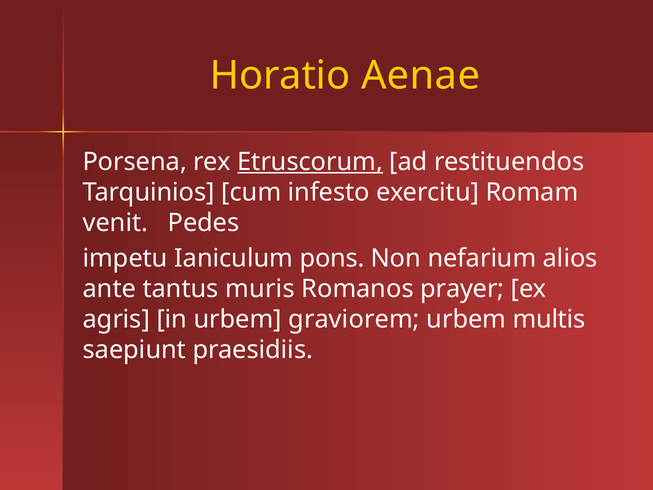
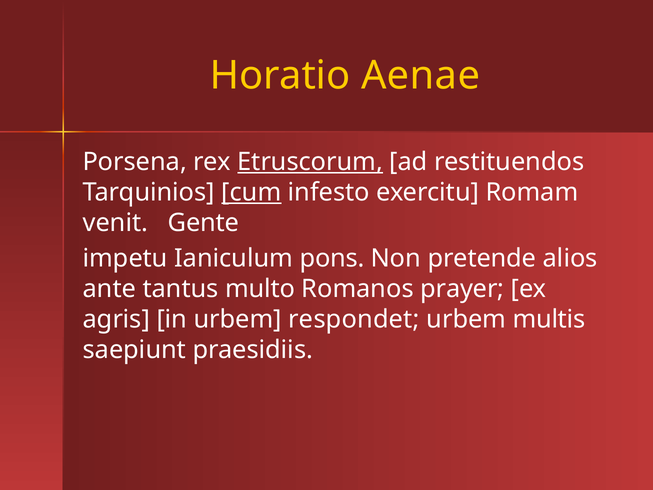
cum underline: none -> present (251, 192)
Pedes: Pedes -> Gente (203, 223)
nefarium: nefarium -> pretende (482, 258)
muris: muris -> multo (260, 289)
graviorem: graviorem -> respondet (354, 319)
